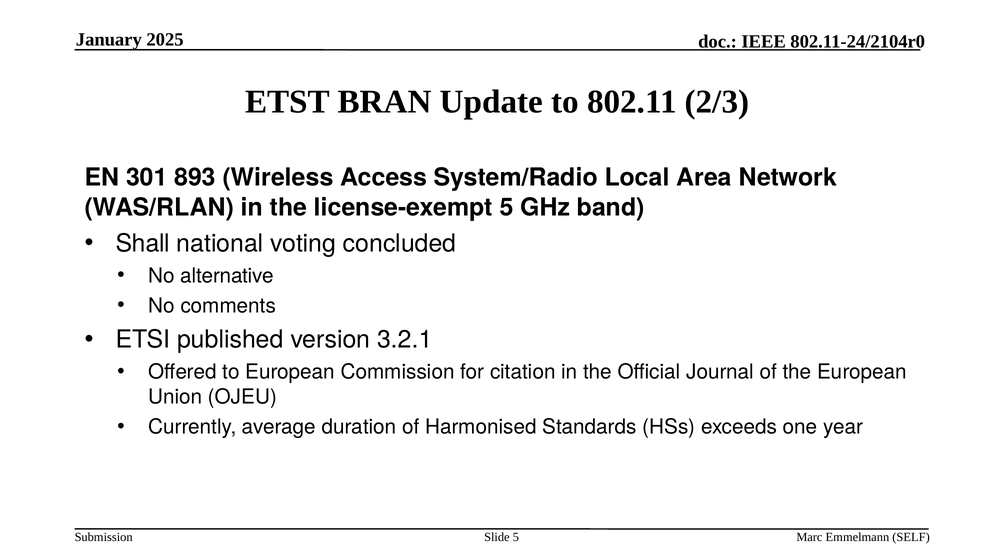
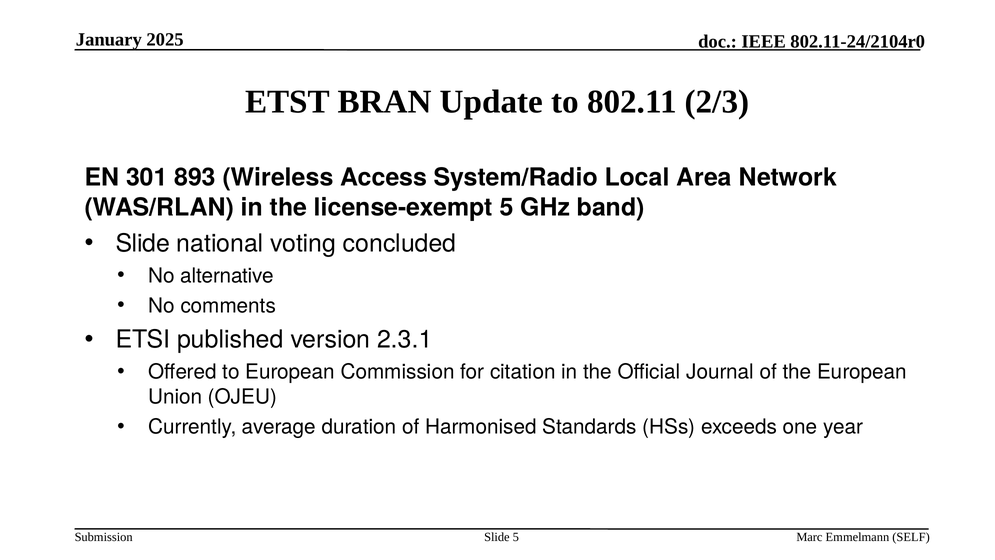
Shall: Shall -> Slide (143, 243)
3.2.1: 3.2.1 -> 2.3.1 (405, 339)
